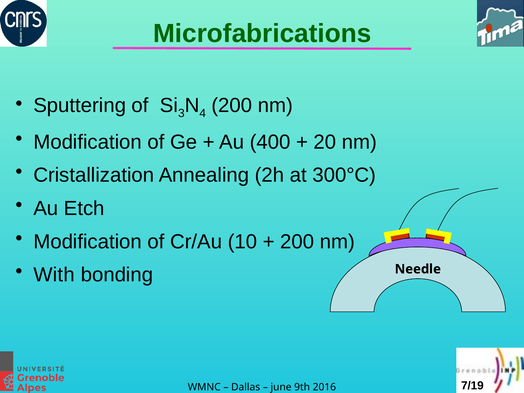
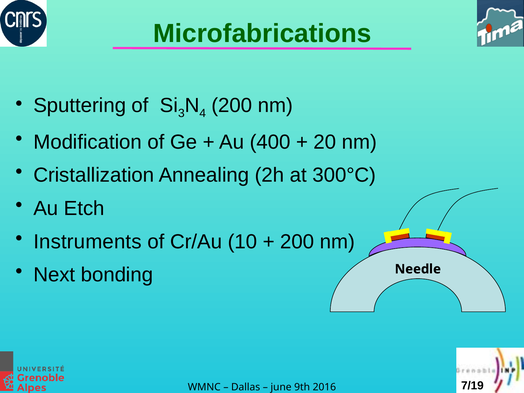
Modification: Modification -> Instruments (88, 242)
With: With -> Next (54, 275)
